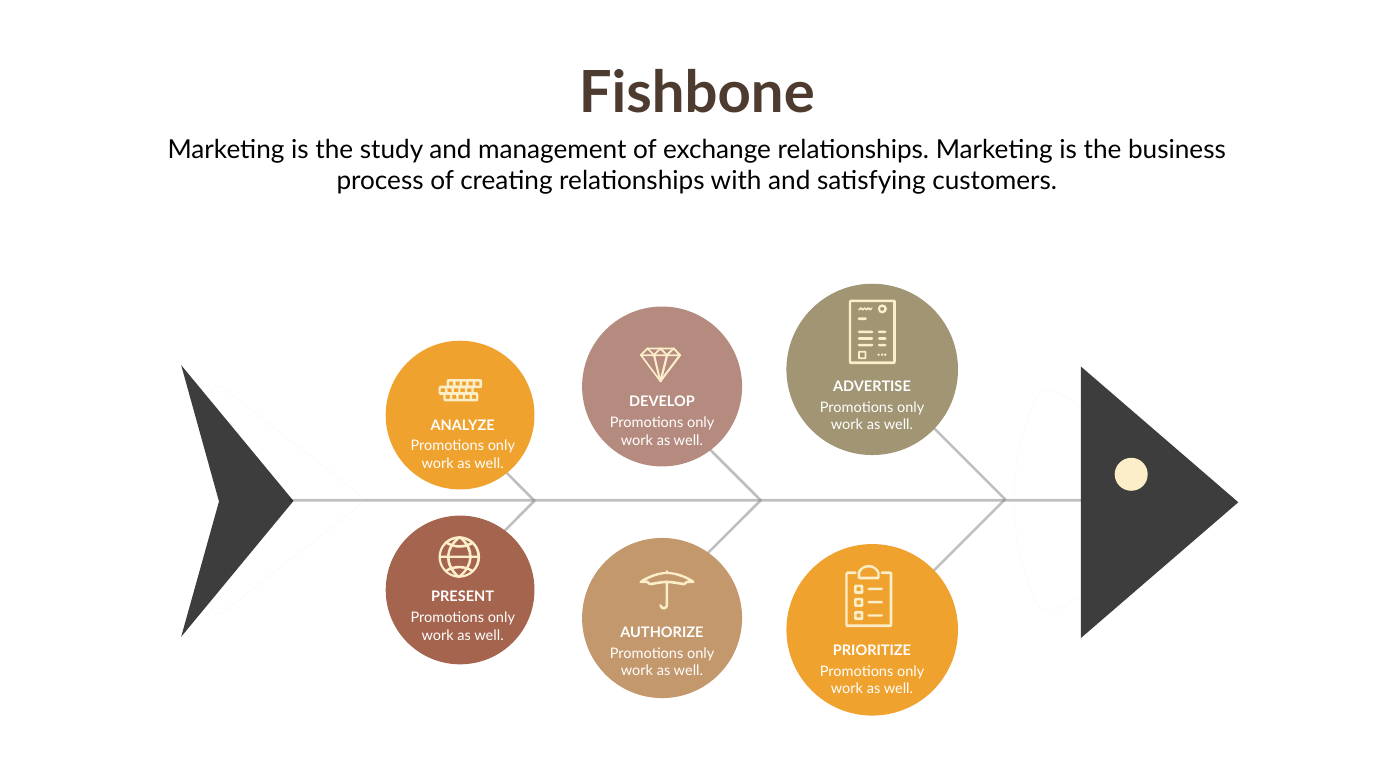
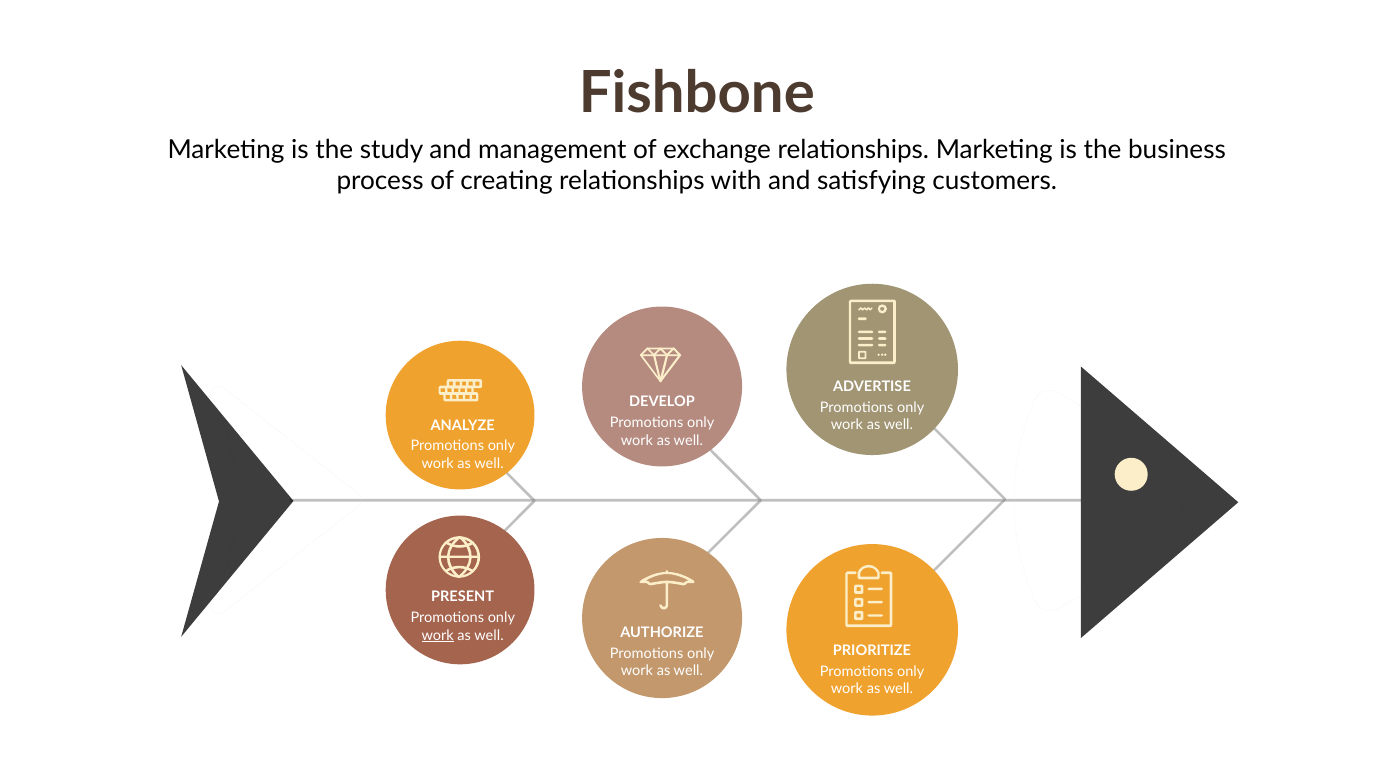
work underline: none -> present (438, 636)
